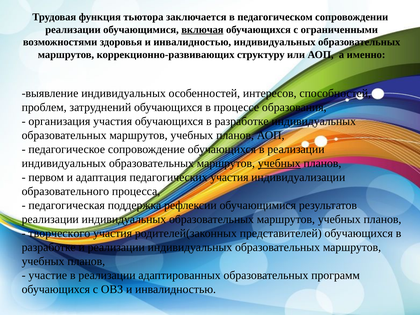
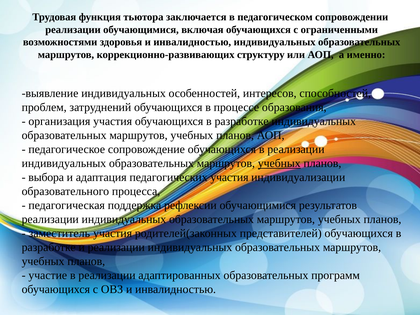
включая underline: present -> none (202, 30)
первом: первом -> выбора (46, 177)
творческого: творческого -> заместитель (59, 233)
